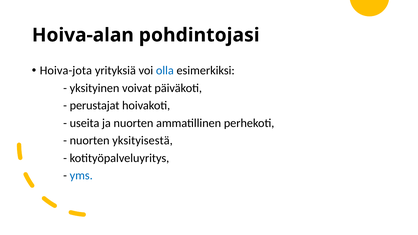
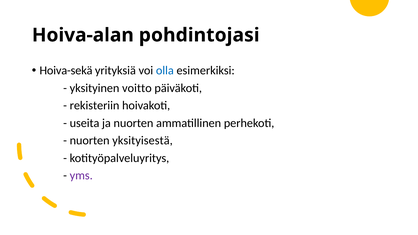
Hoiva-jota: Hoiva-jota -> Hoiva-sekä (66, 71)
voivat: voivat -> voitto (137, 88)
perustajat: perustajat -> rekisteriin (95, 106)
yms colour: blue -> purple (81, 176)
